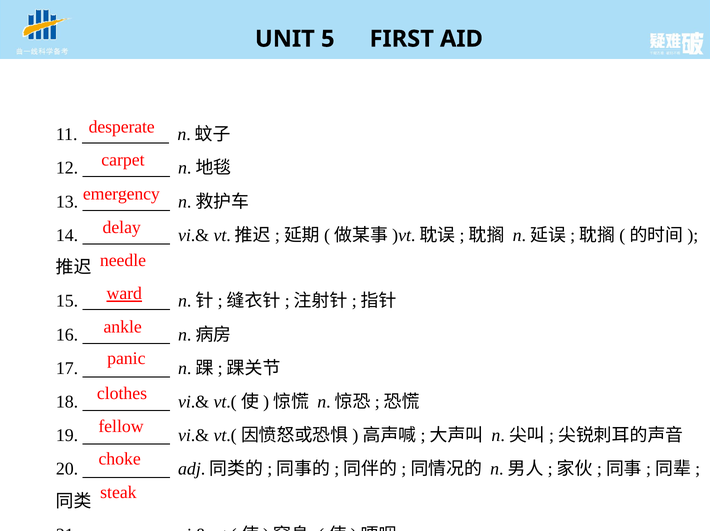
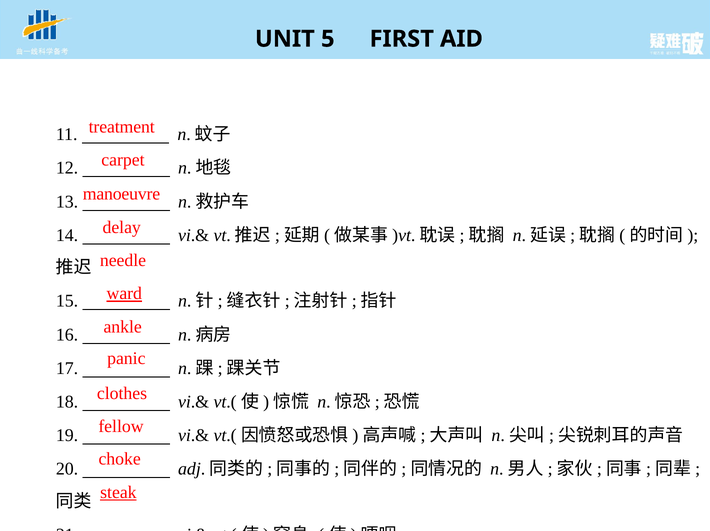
desperate: desperate -> treatment (122, 127)
emergency: emergency -> manoeuvre (121, 194)
steak underline: none -> present (118, 492)
